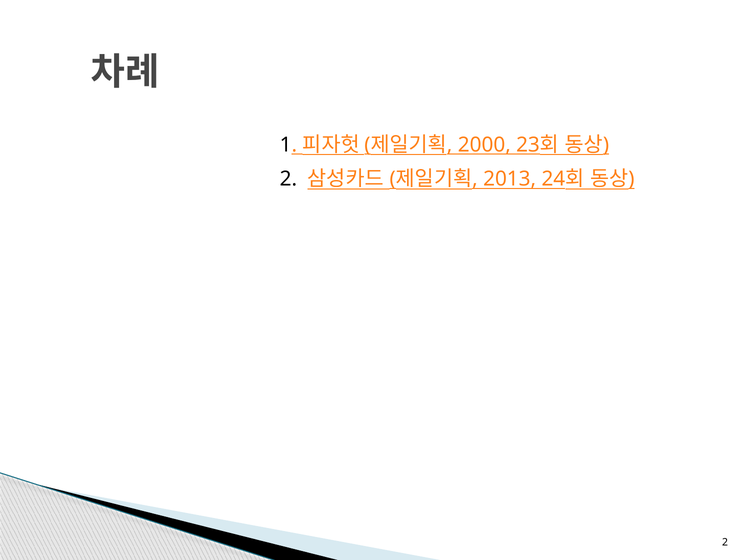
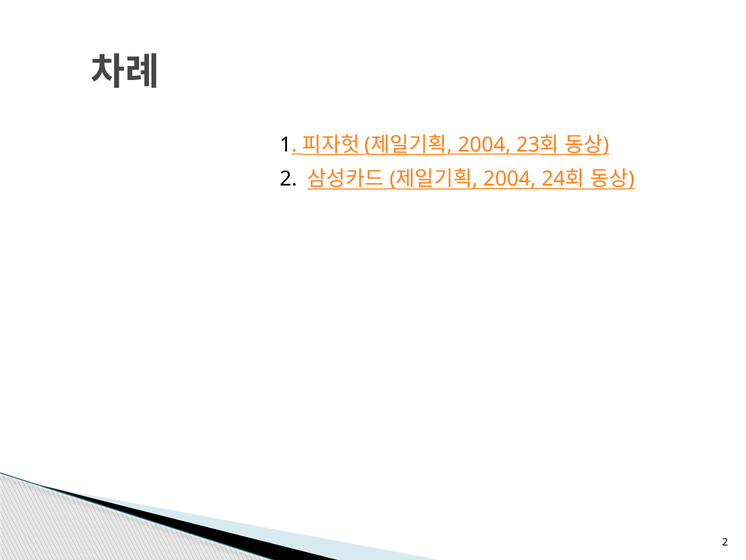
2000: 2000 -> 2004 (484, 145)
2013: 2013 -> 2004 (510, 179)
